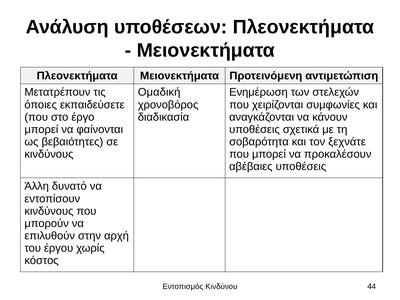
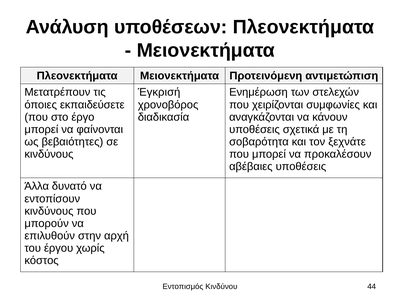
Ομαδική: Ομαδική -> Έγκρισή (159, 92)
Άλλη: Άλλη -> Άλλα (37, 186)
